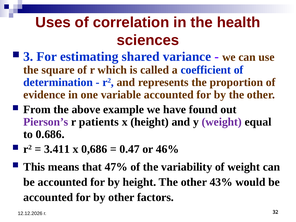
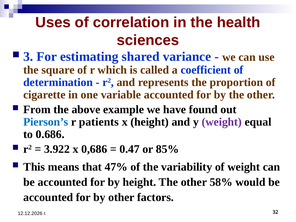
evidence: evidence -> cigarette (44, 95)
Pierson’s colour: purple -> blue (46, 122)
3.411: 3.411 -> 3.922 (57, 149)
46%: 46% -> 85% (167, 149)
43%: 43% -> 58% (221, 182)
